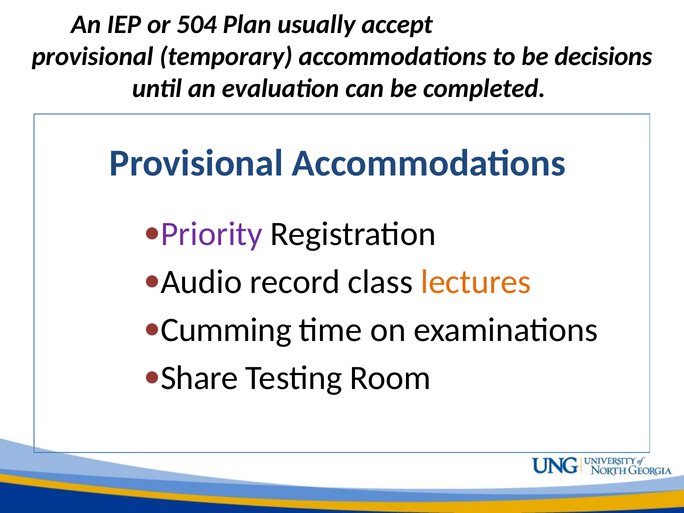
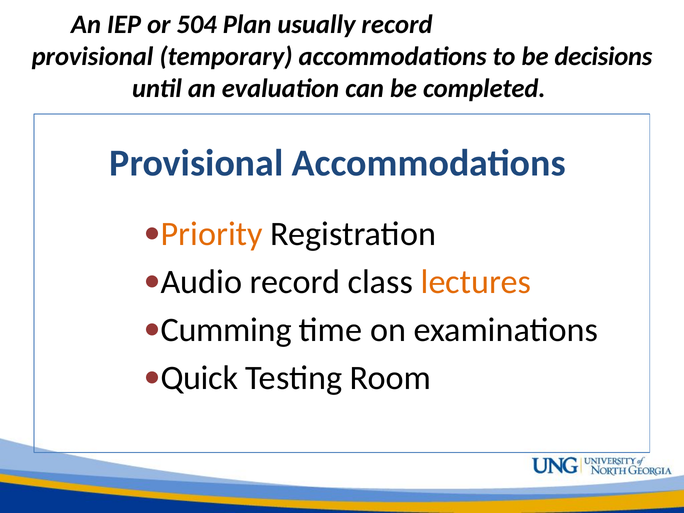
usually accept: accept -> record (397, 25)
Priority colour: purple -> orange (212, 234)
Share: Share -> Quick (199, 378)
